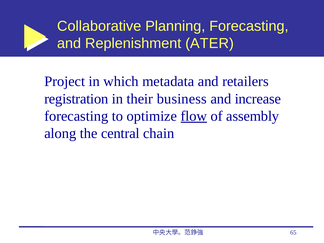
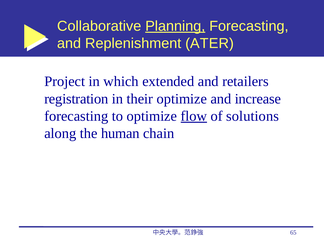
Planning underline: none -> present (175, 26)
metadata: metadata -> extended (168, 81)
their business: business -> optimize (182, 99)
assembly: assembly -> solutions (253, 116)
central: central -> human (120, 133)
